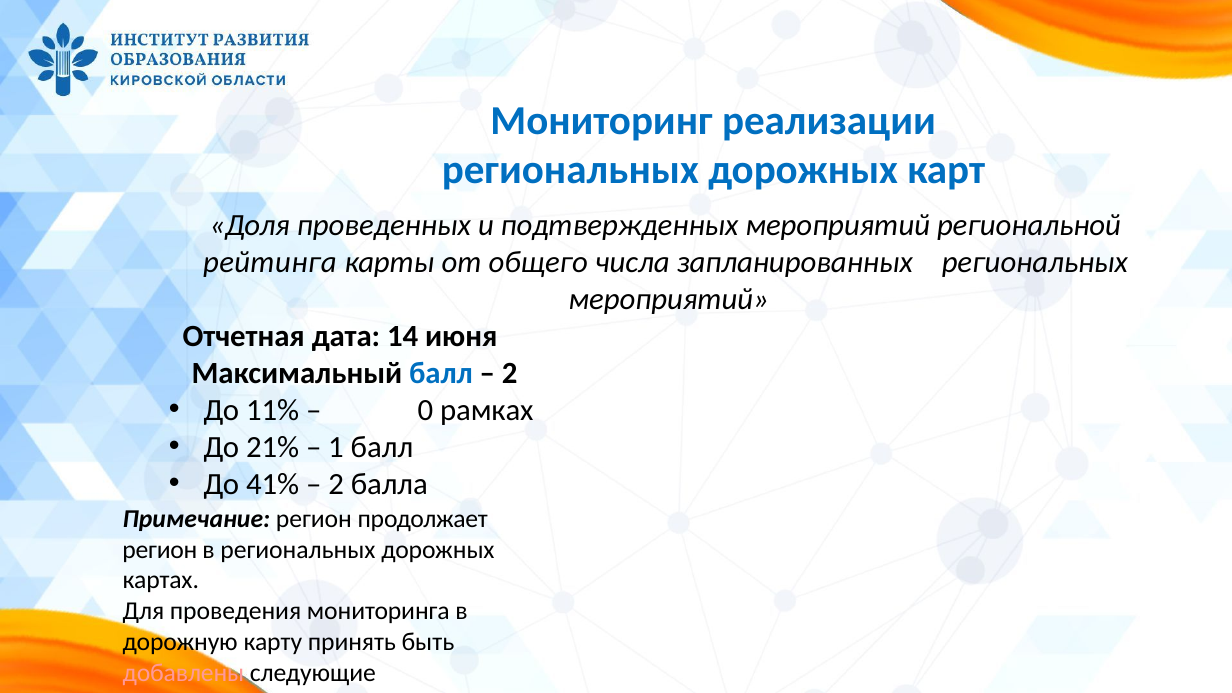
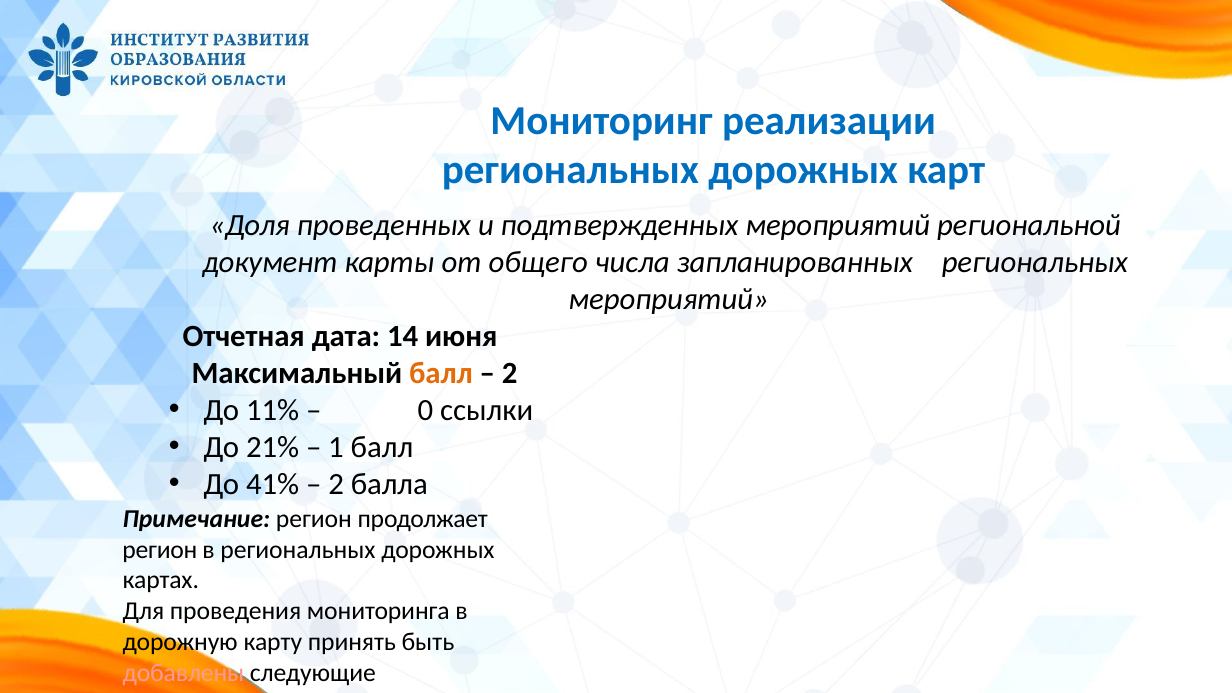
рейтинга: рейтинга -> документ (270, 262)
балл colour: blue -> orange (441, 373)
0 рамках: рамках -> ссылки (487, 410)
